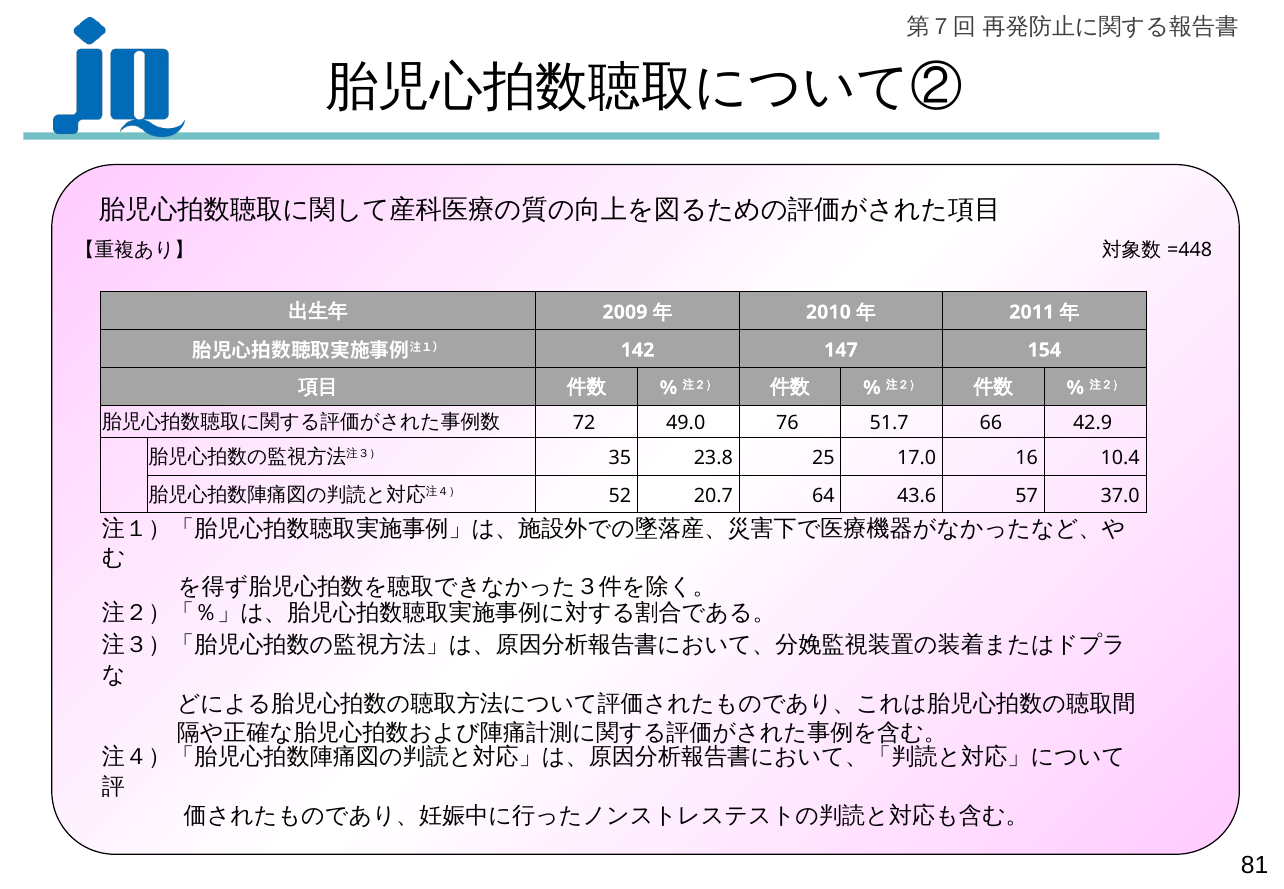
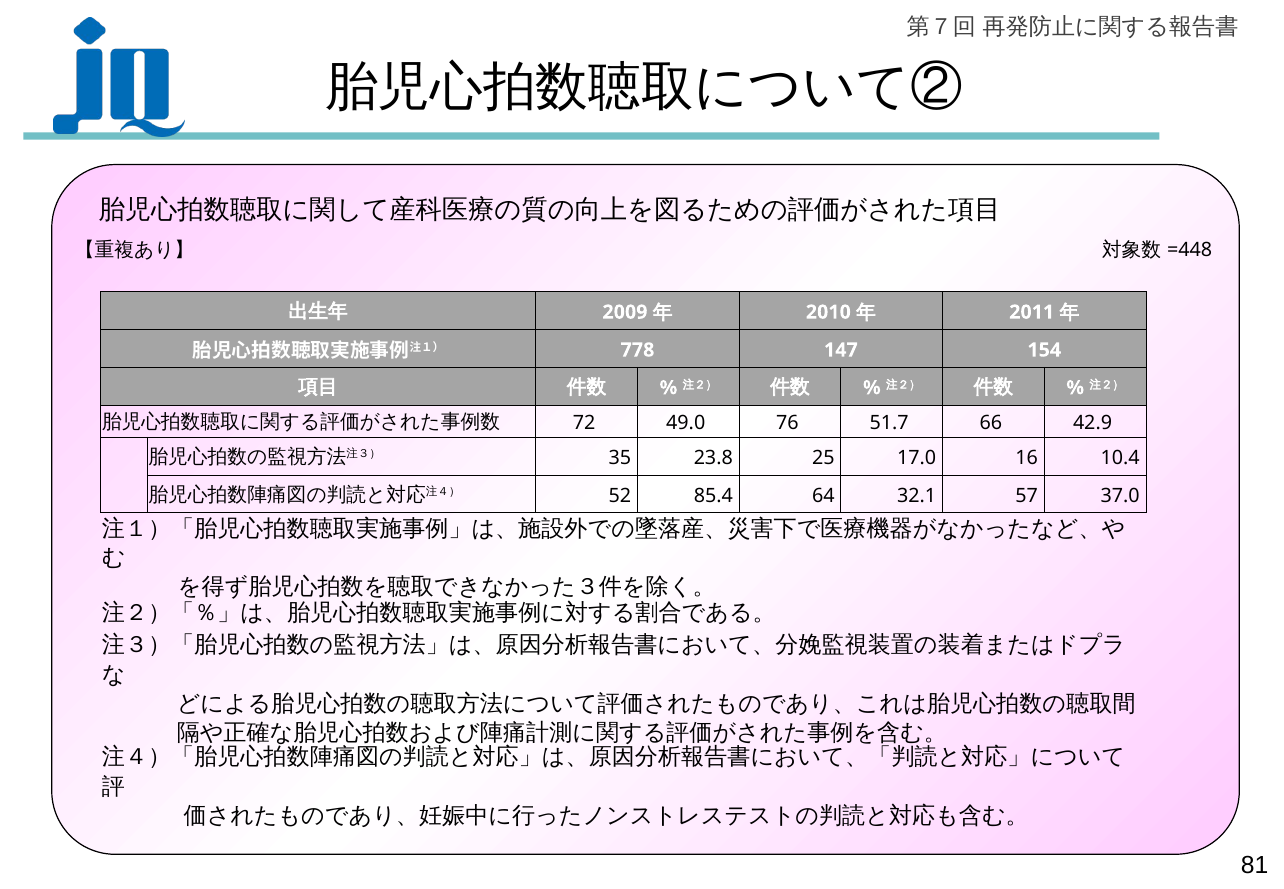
142: 142 -> 778 (637, 350)
20.7: 20.7 -> 85.4 (713, 496)
43.6: 43.6 -> 32.1 (917, 496)
